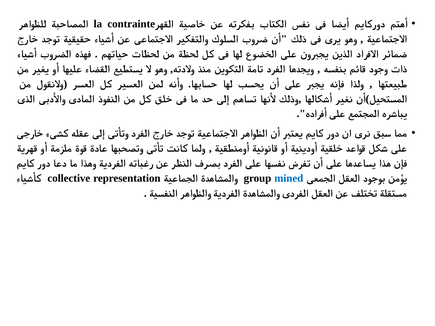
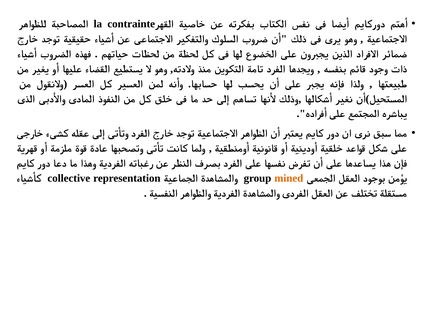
mined colour: blue -> orange (289, 178)
